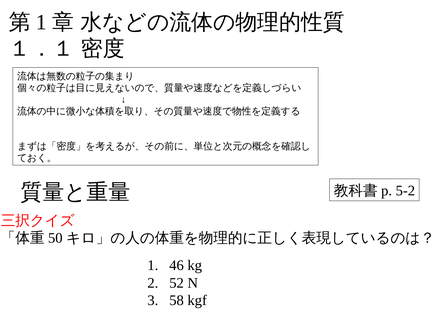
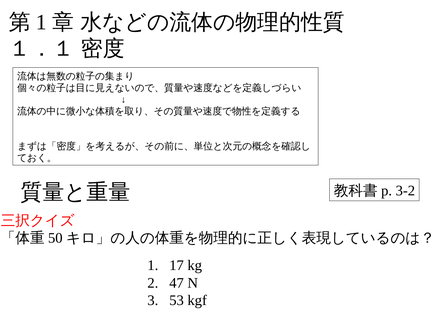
5-2: 5-2 -> 3-2 (405, 191)
46: 46 -> 17 (177, 265)
52: 52 -> 47 (177, 283)
58: 58 -> 53 (177, 300)
